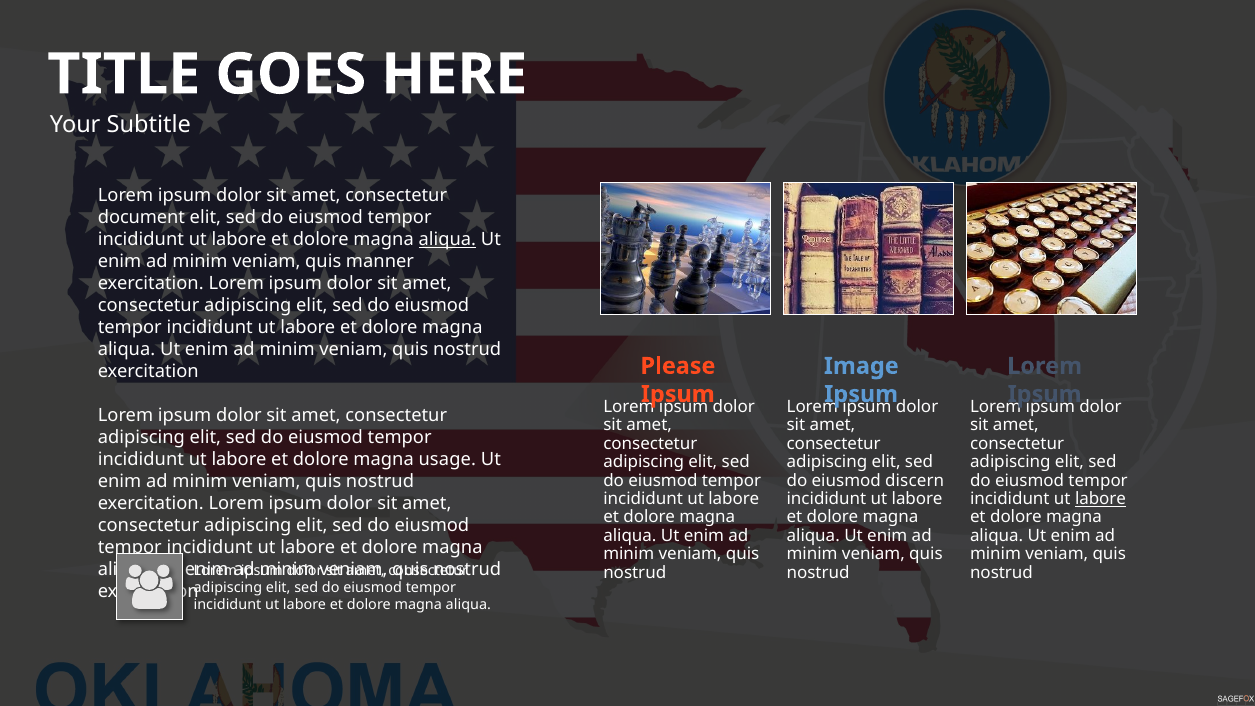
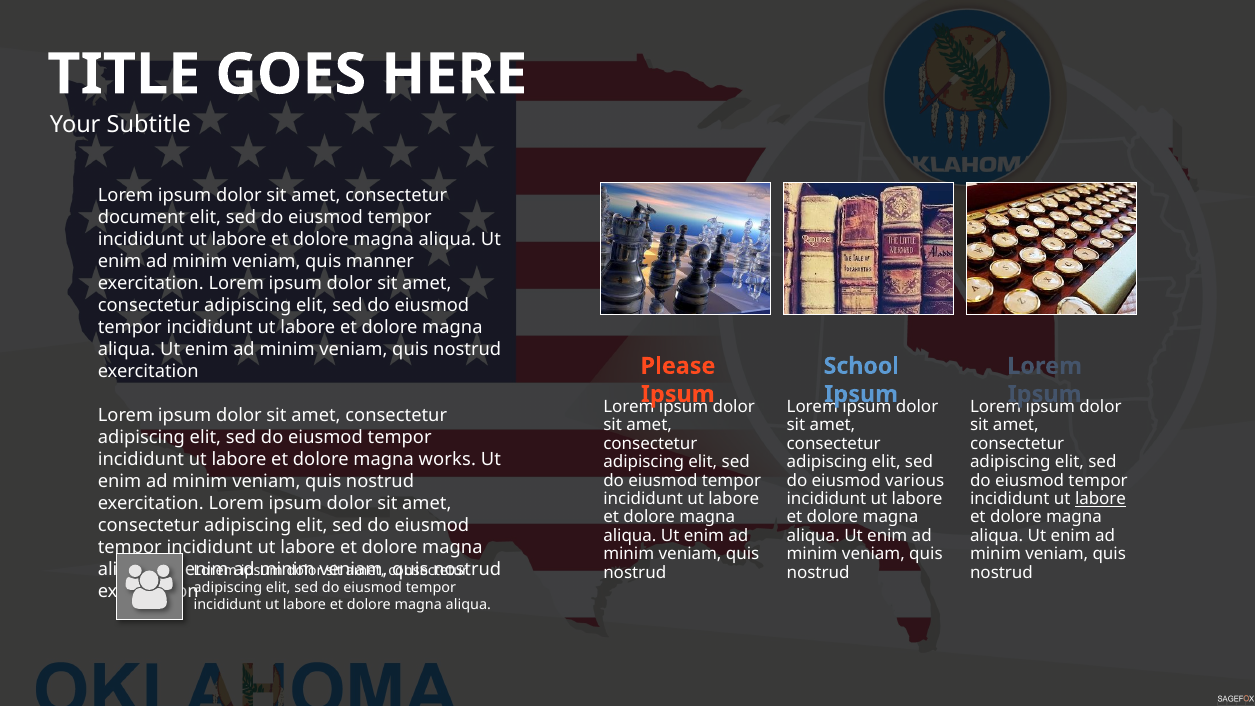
aliqua underline: present -> none (447, 239)
Image: Image -> School (861, 366)
usage: usage -> works (447, 459)
discern: discern -> various (915, 480)
